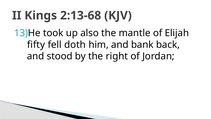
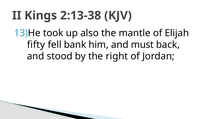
2:13-68: 2:13-68 -> 2:13-38 (81, 15)
doth: doth -> bank (75, 45)
bank: bank -> must (142, 45)
